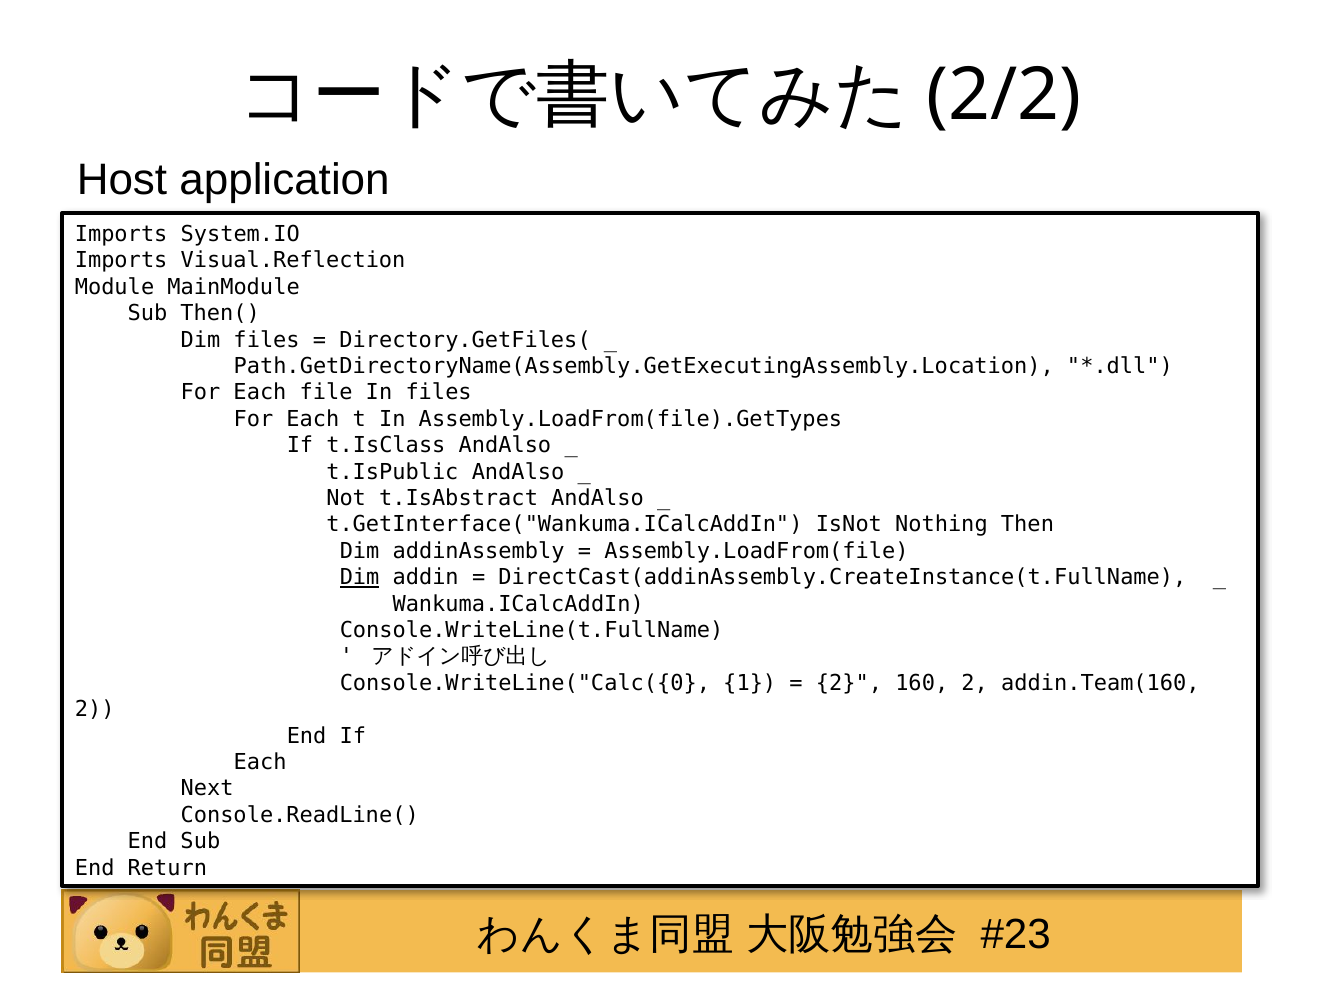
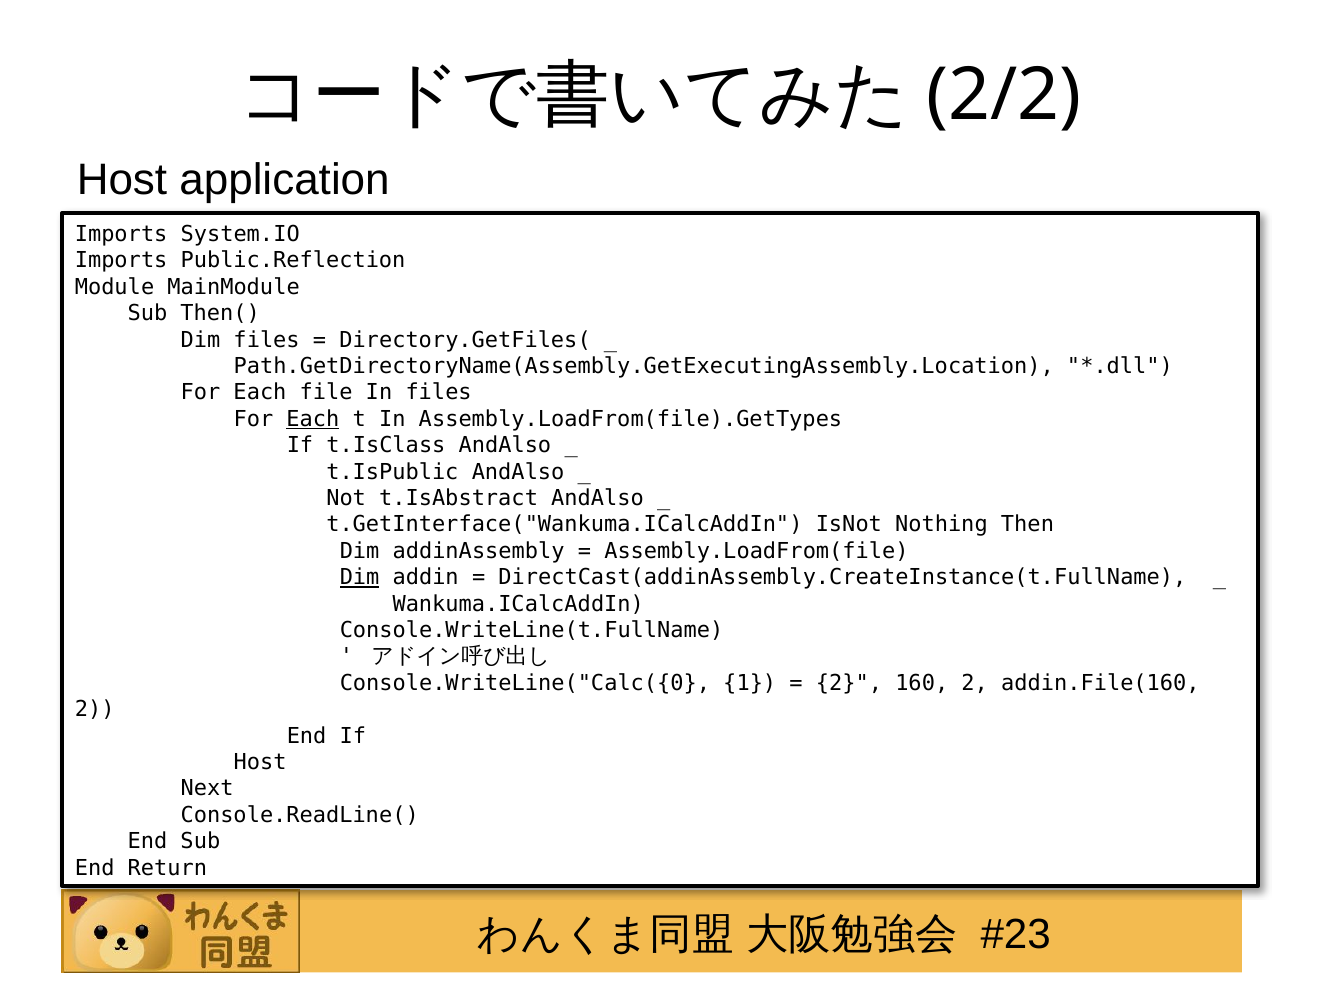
Visual.Reflection: Visual.Reflection -> Public.Reflection (293, 261)
Each underline: none -> present (313, 419)
addin.Team(160: addin.Team(160 -> addin.File(160 (1100, 683)
Each: Each -> Host (260, 762)
